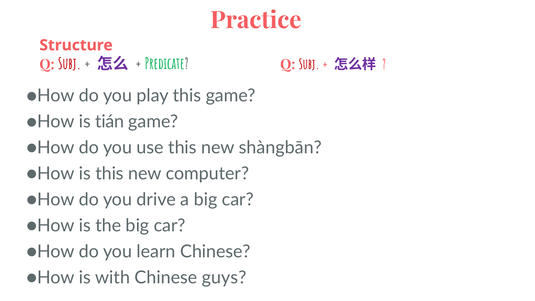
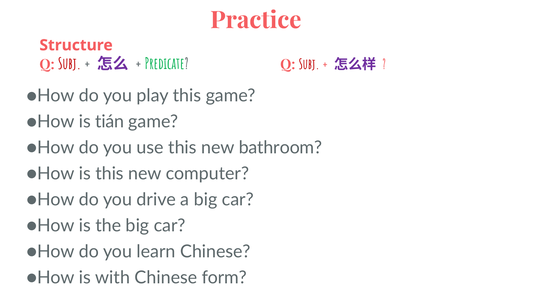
shàngbān: shàngbān -> bathroom (280, 148)
guys: guys -> form (224, 277)
